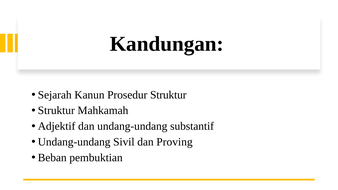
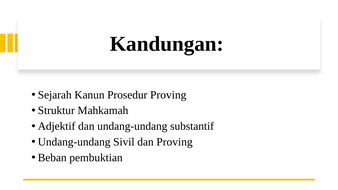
Prosedur Struktur: Struktur -> Proving (168, 95)
